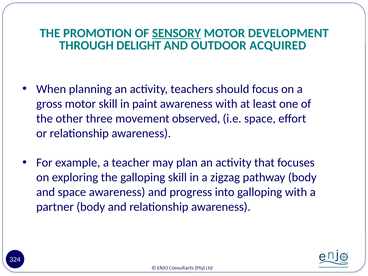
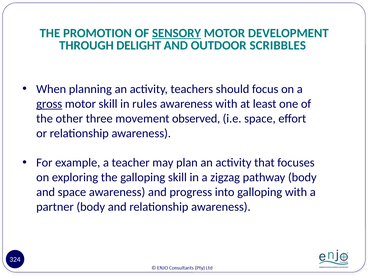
ACQUIRED: ACQUIRED -> SCRIBBLES (278, 45)
gross underline: none -> present (49, 104)
paint: paint -> rules (145, 104)
